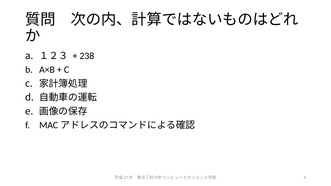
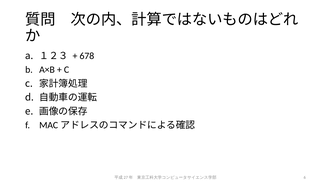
238: 238 -> 678 (87, 56)
